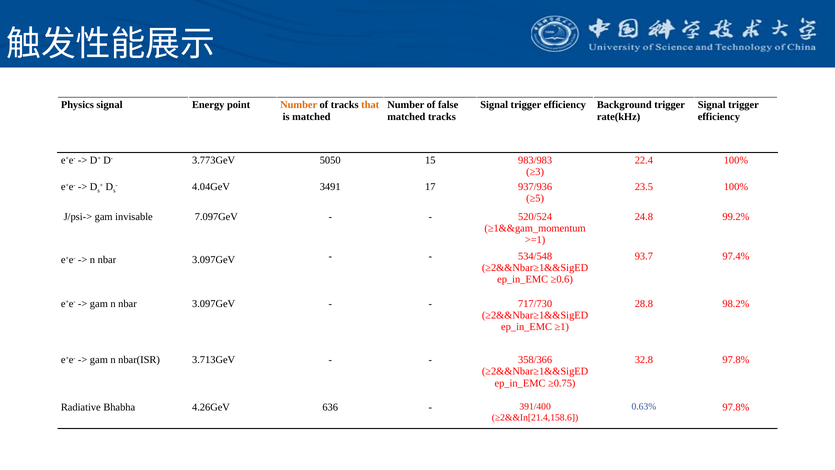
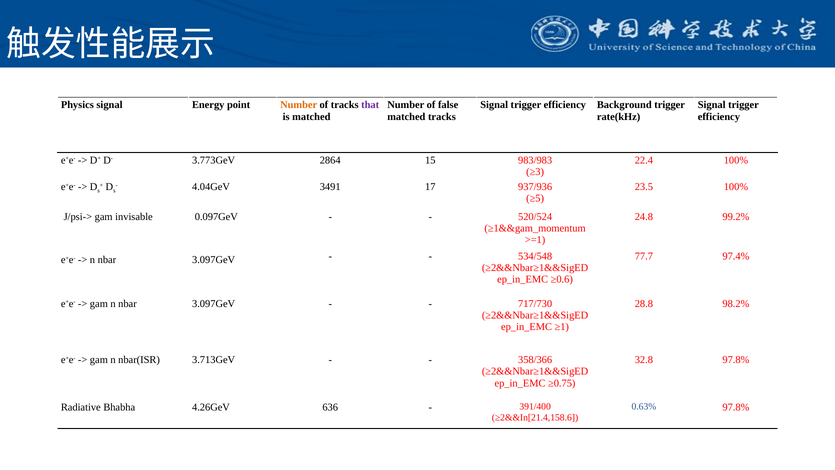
that colour: orange -> purple (370, 105)
5050: 5050 -> 2864 (330, 160)
7.097GeV: 7.097GeV -> 0.097GeV (216, 216)
93.7: 93.7 -> 77.7 (644, 256)
